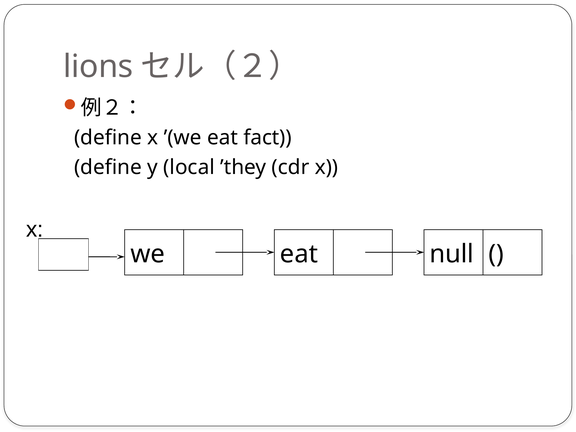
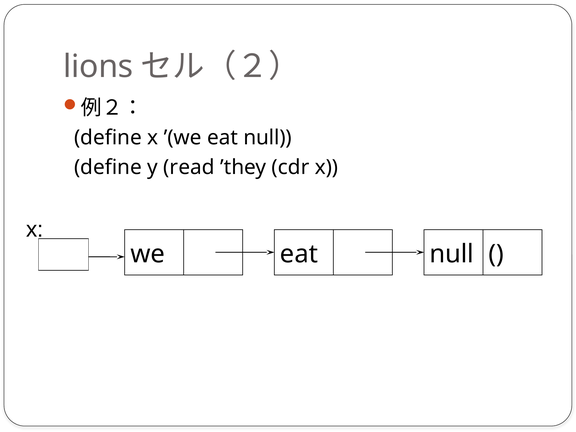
’(we eat fact: fact -> null (268, 138)
local: local -> read (189, 167)
